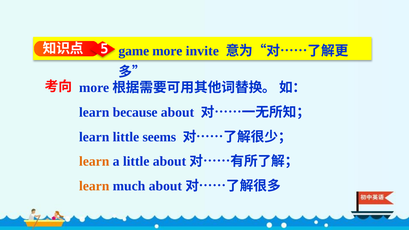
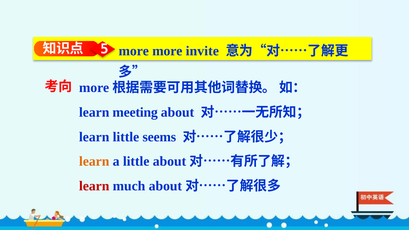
game: game -> more (134, 51)
because: because -> meeting (135, 112)
learn colour: orange -> red (94, 186)
